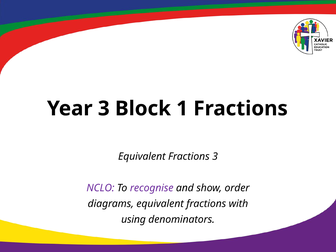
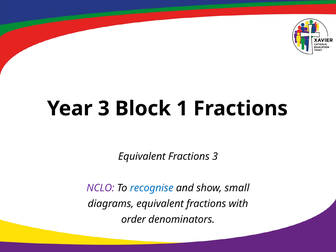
recognise colour: purple -> blue (152, 188)
order: order -> small (237, 188)
using: using -> order (134, 219)
